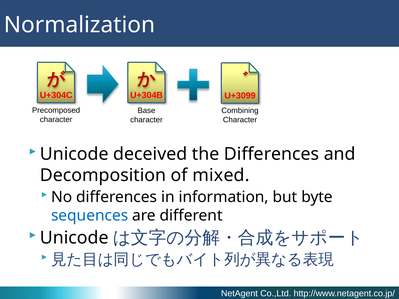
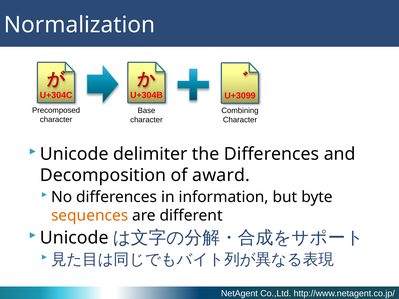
deceived: deceived -> delimiter (150, 154)
mixed: mixed -> award (221, 175)
sequences colour: blue -> orange (90, 216)
